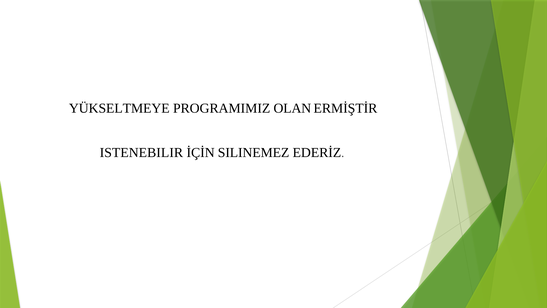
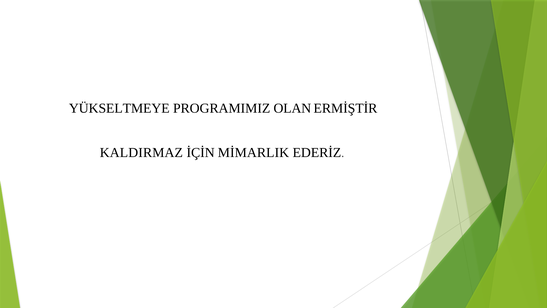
ISTENEBILIR: ISTENEBILIR -> KALDIRMAZ (141, 152)
SILINEMEZ: SILINEMEZ -> MİMARLIK (253, 152)
